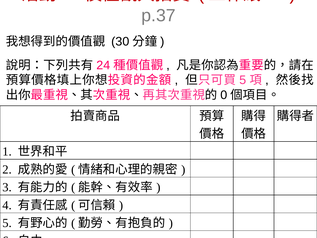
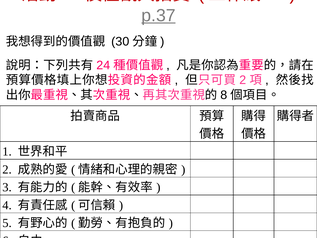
p.37 underline: none -> present (158, 15)
5: 5 -> 2 (243, 80)
0: 0 -> 8 (224, 95)
